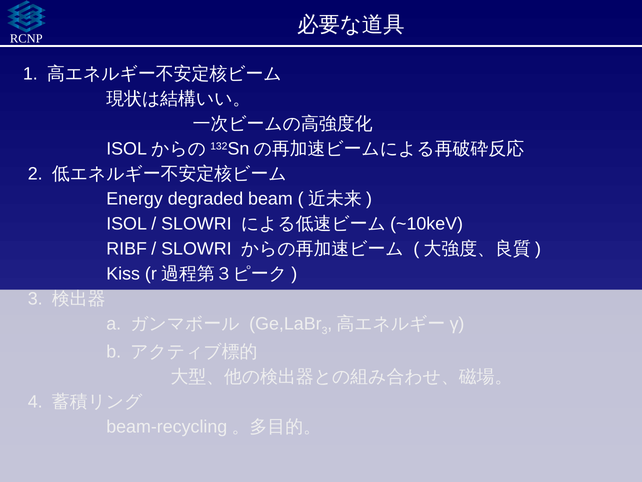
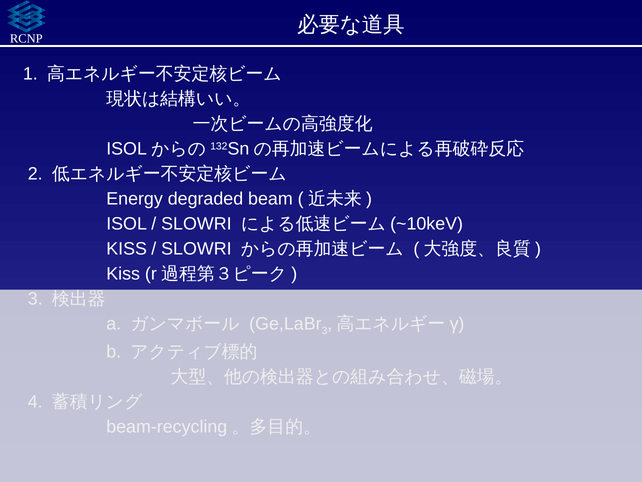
RIBF: RIBF -> KISS (127, 249)
